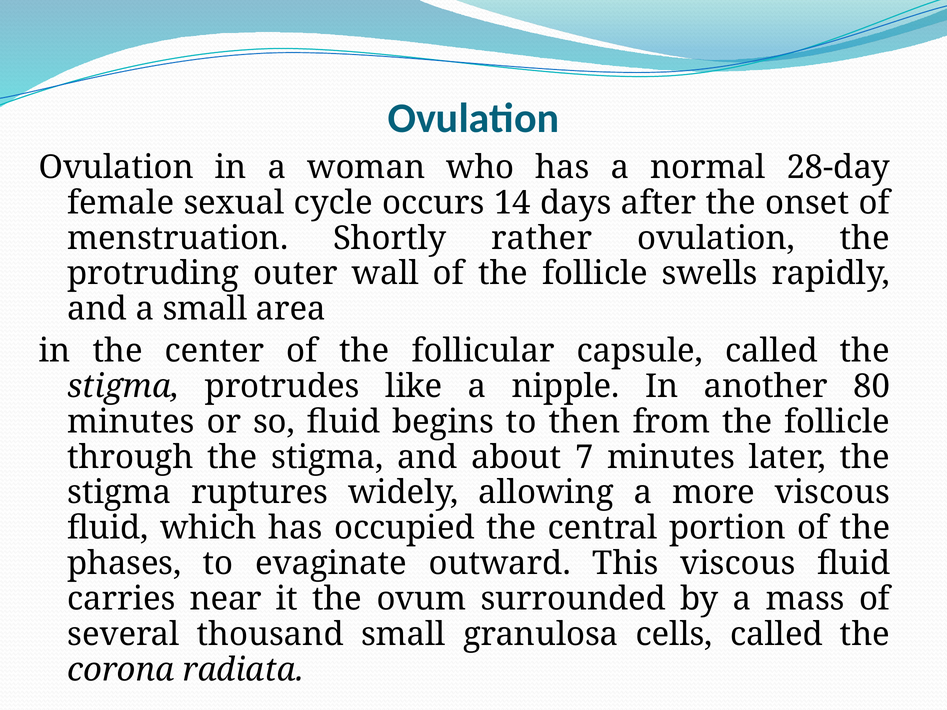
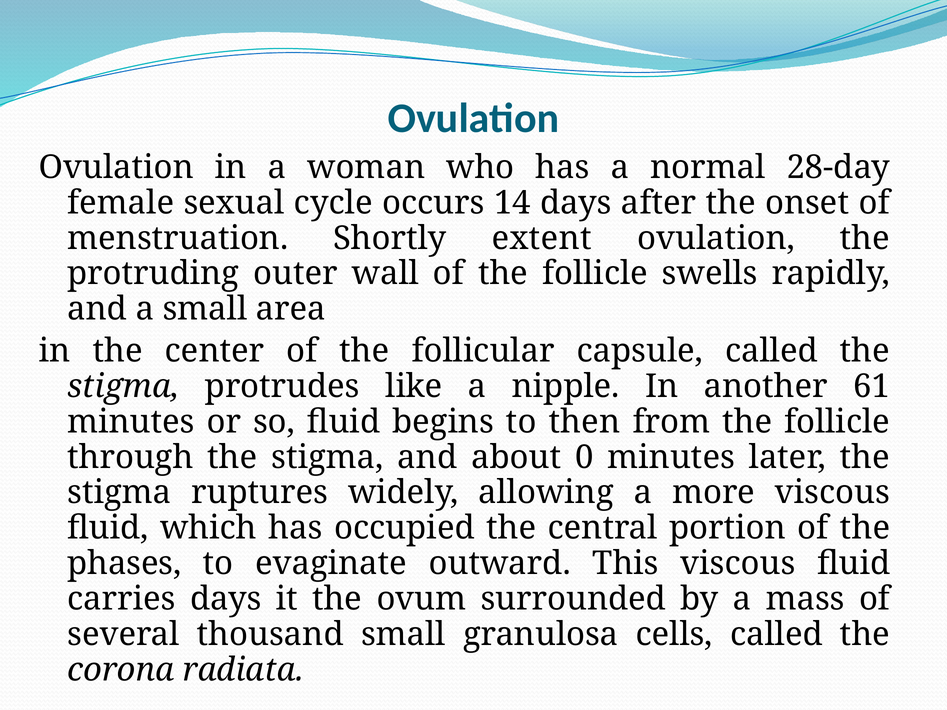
rather: rather -> extent (542, 238)
80: 80 -> 61 (872, 386)
7: 7 -> 0 (584, 457)
carries near: near -> days (226, 599)
